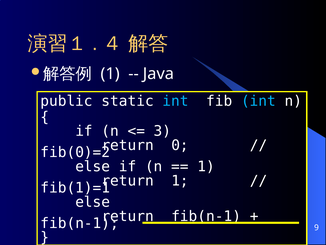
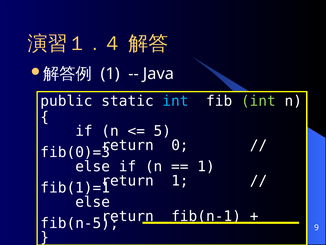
int colour: light blue -> light green (258, 101)
3: 3 -> 5 (162, 131)
fib(0)=2: fib(0)=2 -> fib(0)=3 (75, 152)
fib(n-1: fib(n-1 -> fib(n-5 (80, 223)
